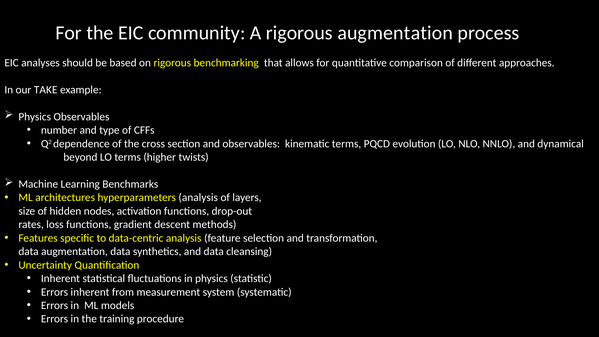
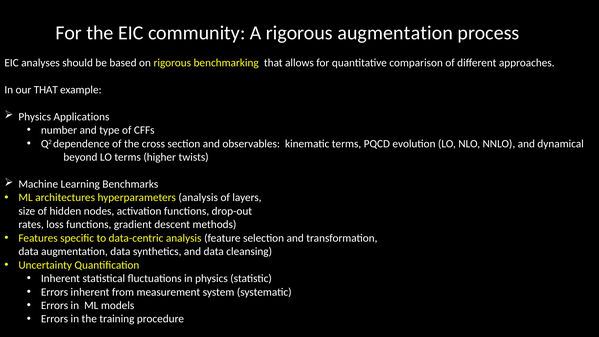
our TAKE: TAKE -> THAT (46, 90)
Physics Observables: Observables -> Applications (81, 117)
